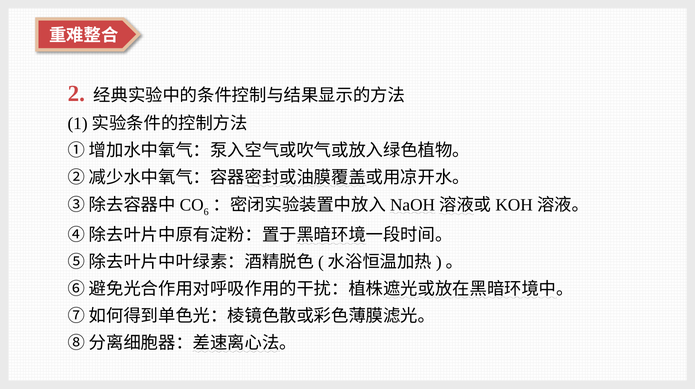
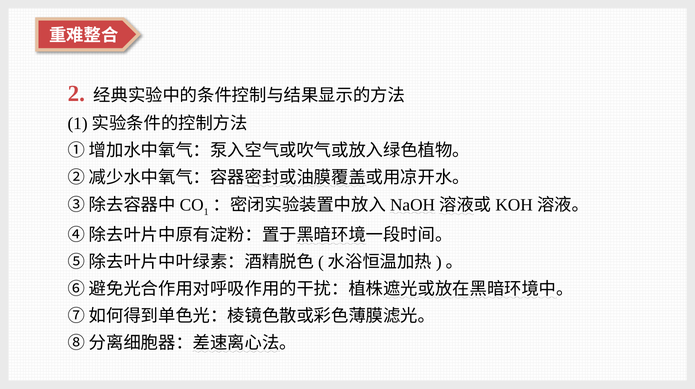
6: 6 -> 1 (206, 212)
